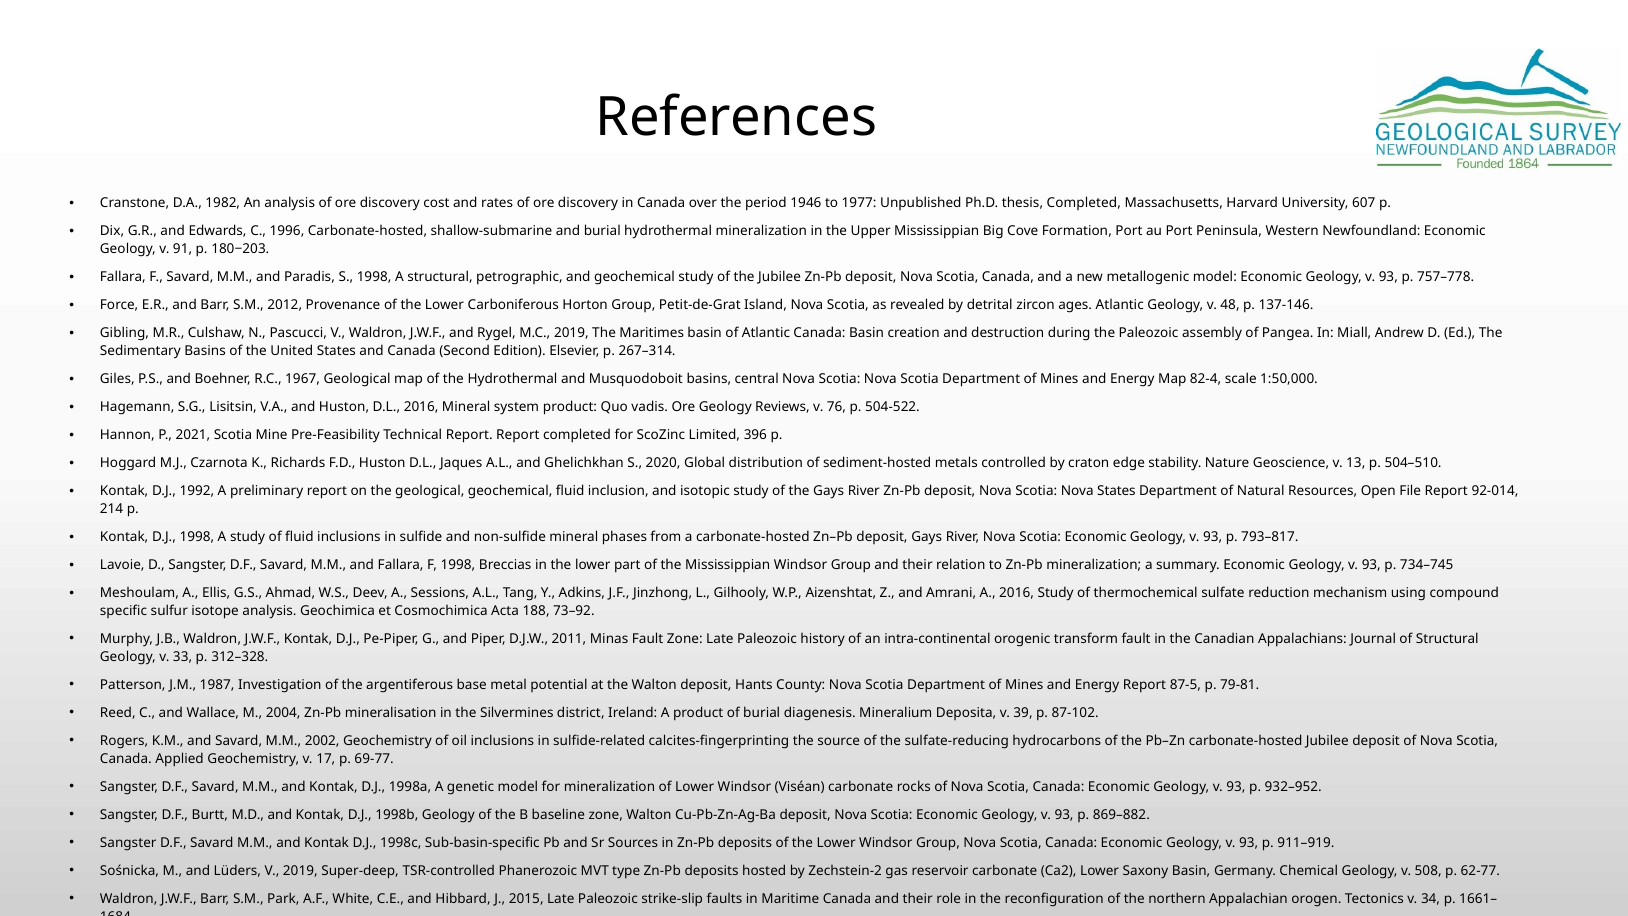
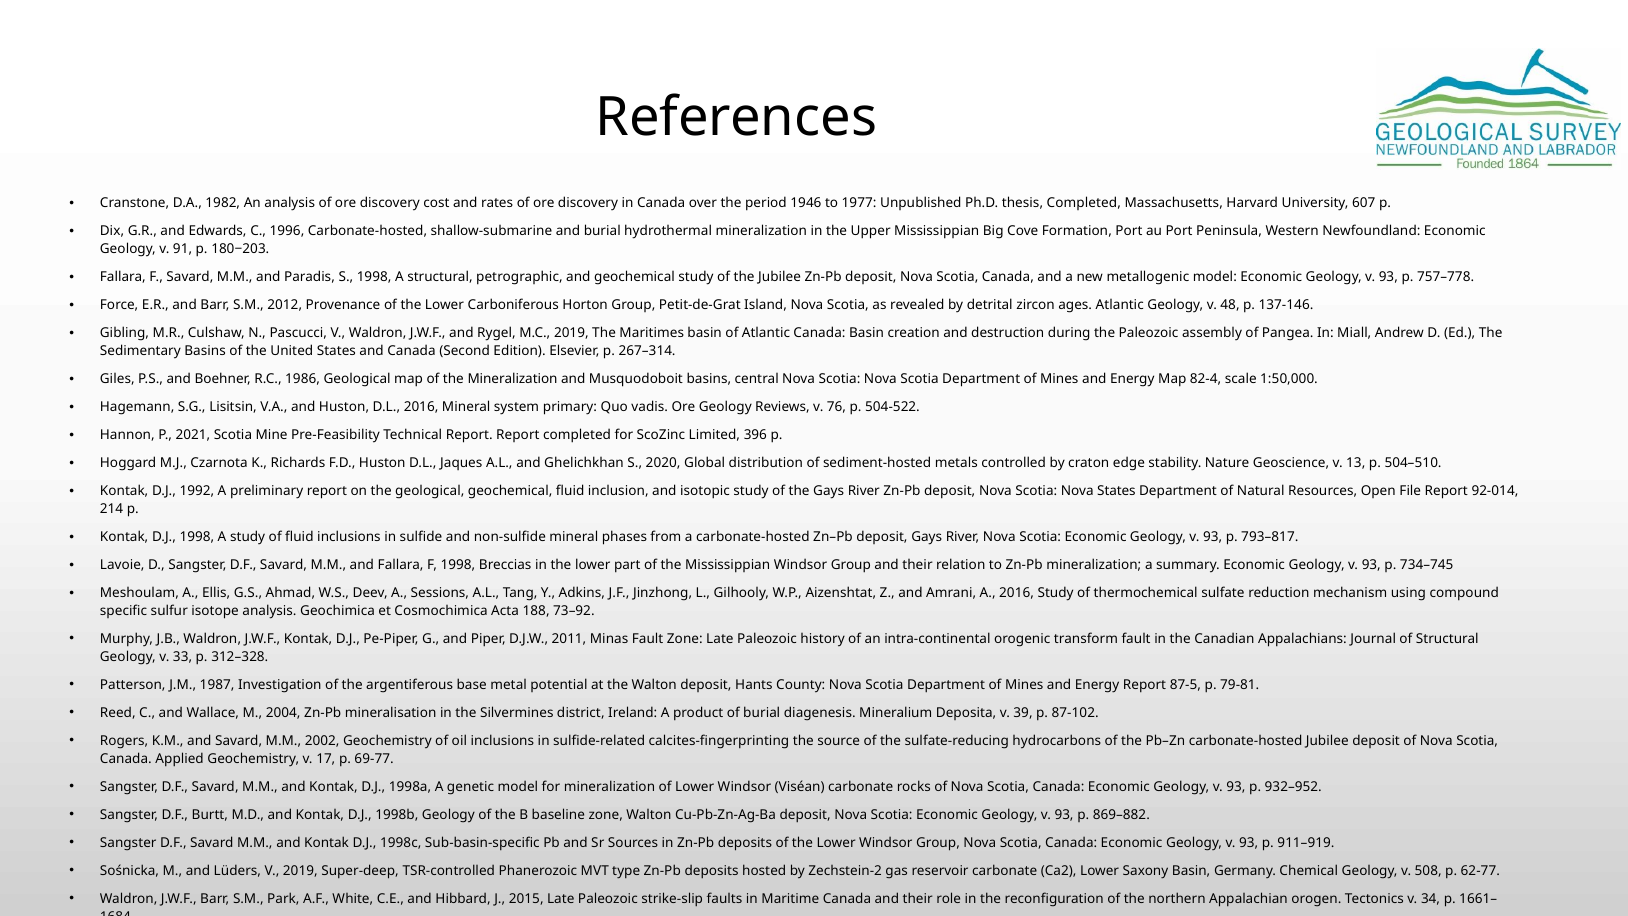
1967: 1967 -> 1986 (303, 379)
the Hydrothermal: Hydrothermal -> Mineralization (513, 379)
system product: product -> primary (570, 407)
